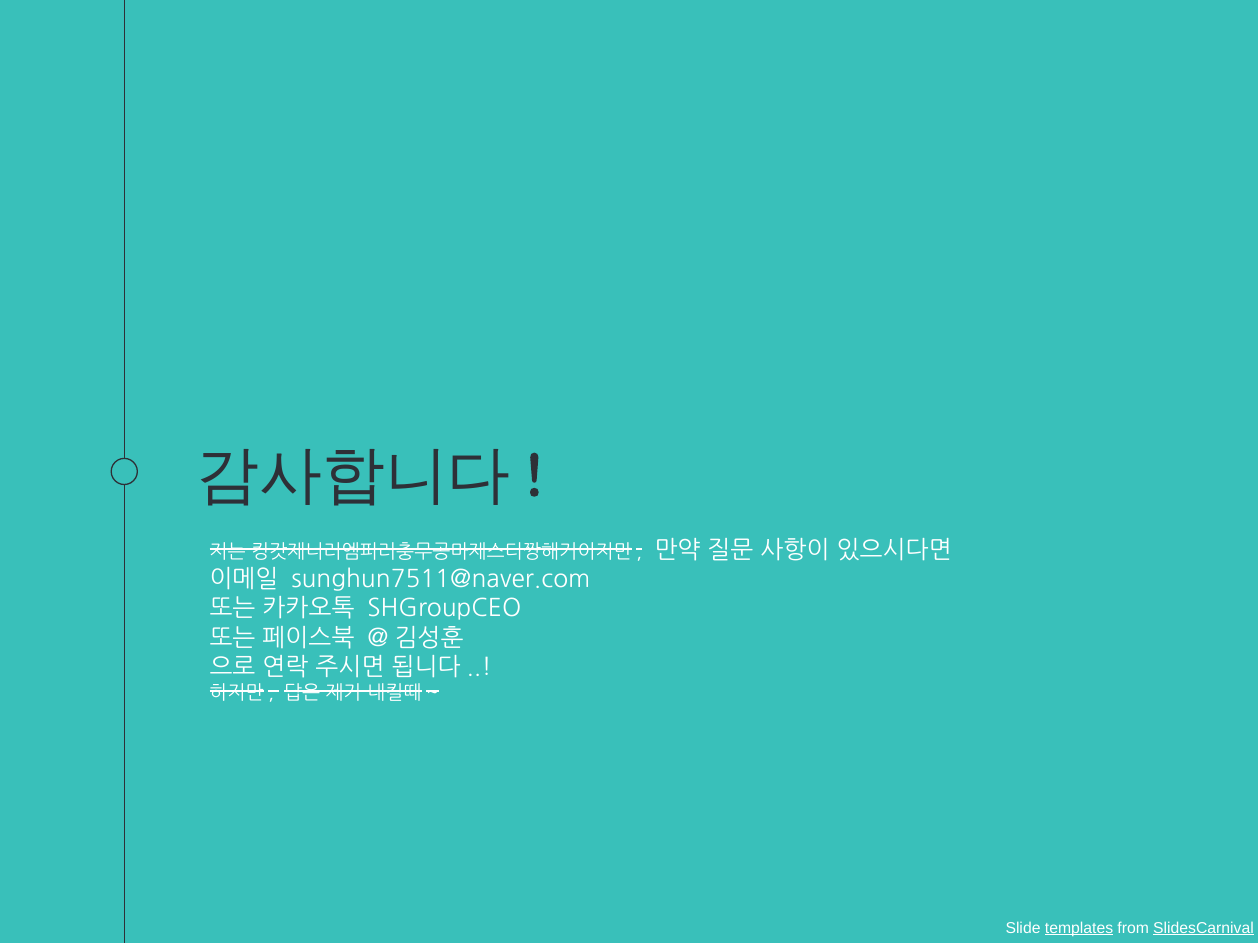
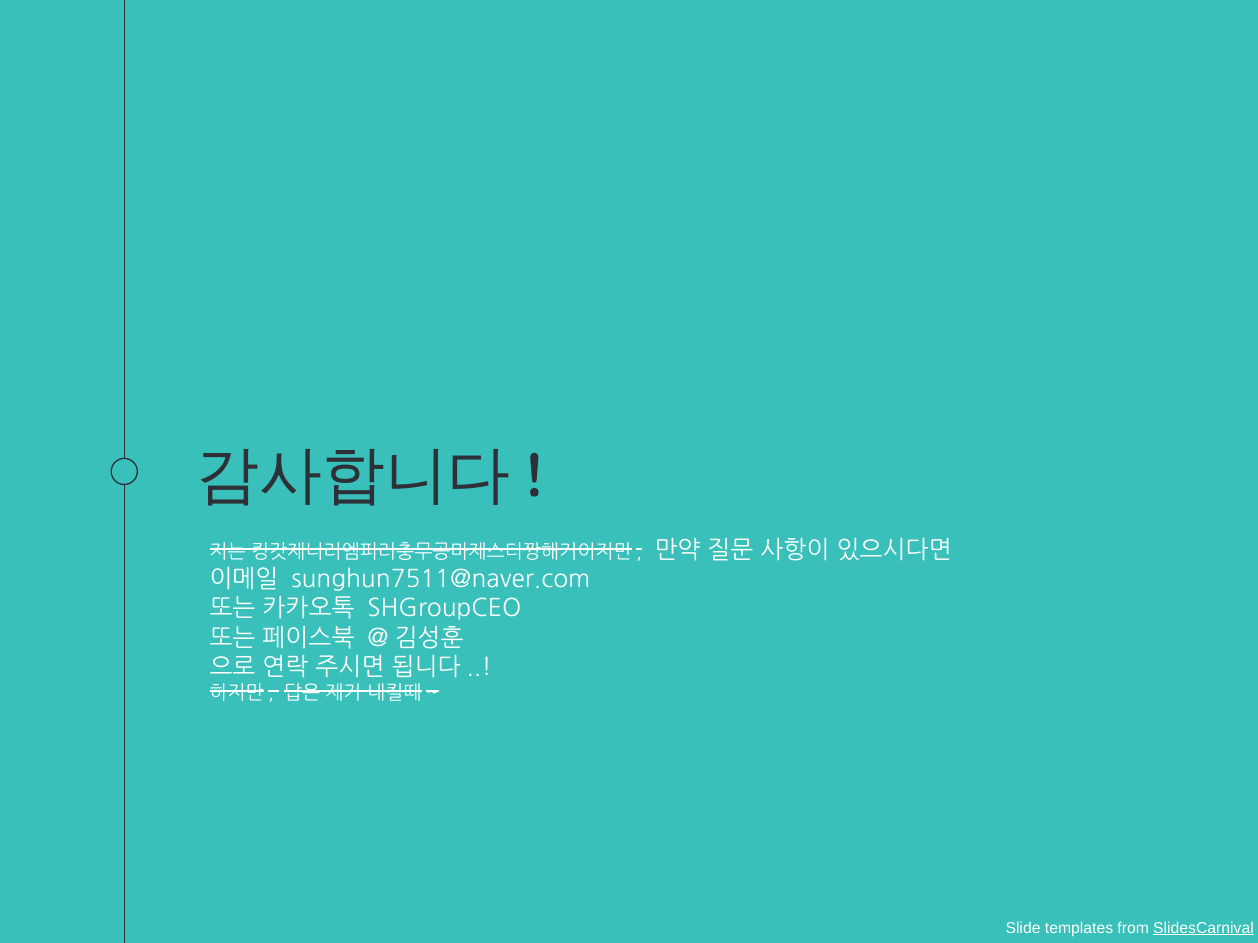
templates underline: present -> none (1079, 928)
